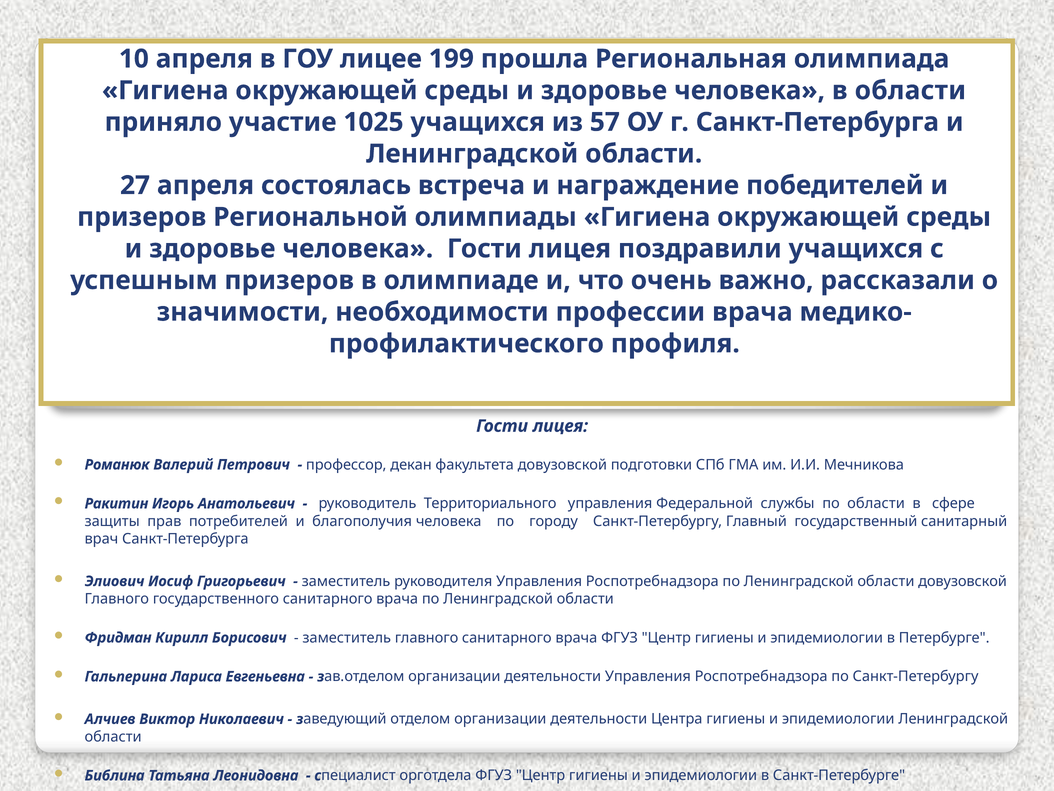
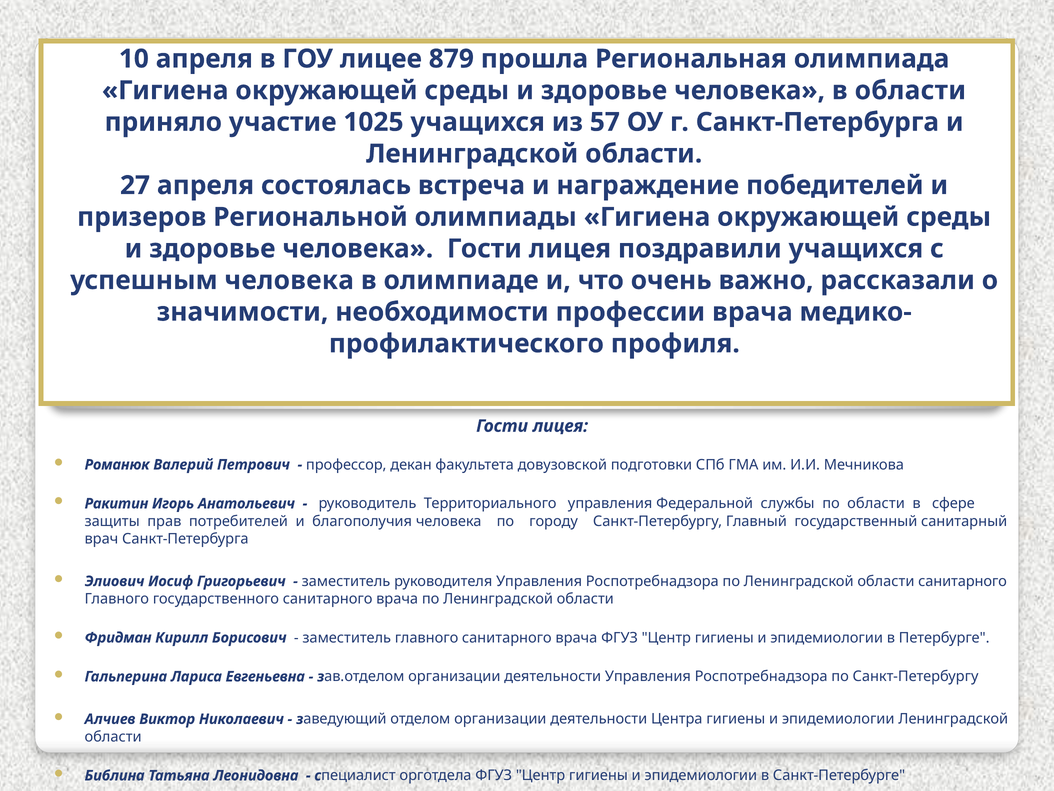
199: 199 -> 879 (451, 59)
успешным призеров: призеров -> человека (289, 280)
области довузовской: довузовской -> санитарного (963, 581)
